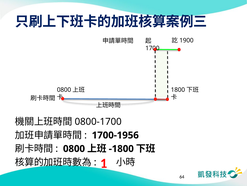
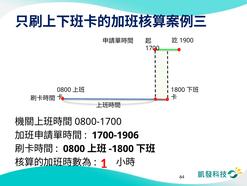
1700-1956: 1700-1956 -> 1700-1906 (115, 135)
